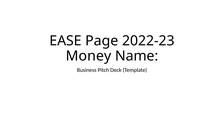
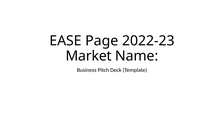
Money: Money -> Market (89, 56)
